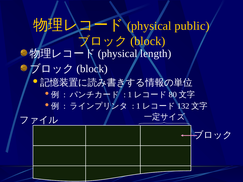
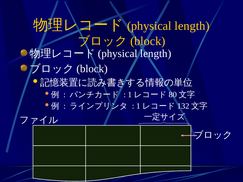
public: public -> length (192, 26)
